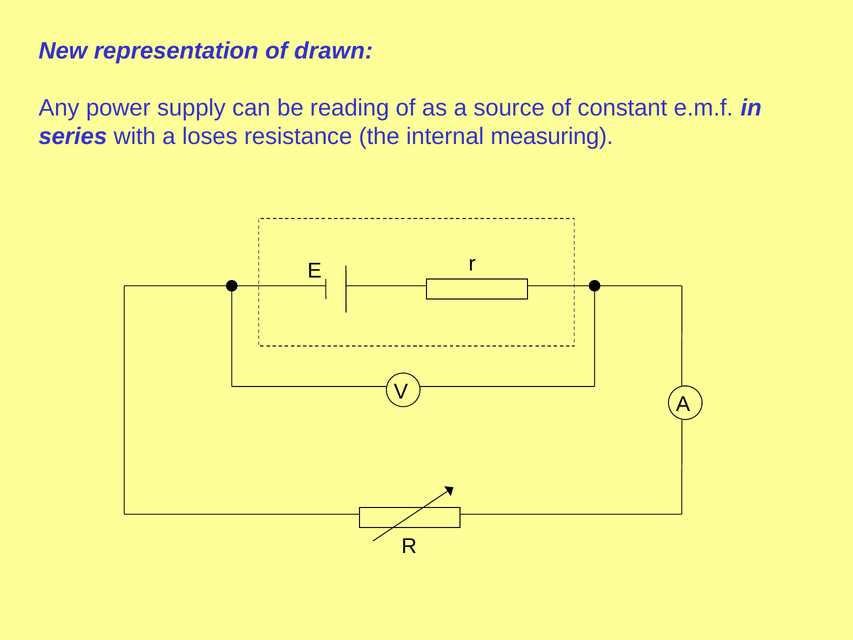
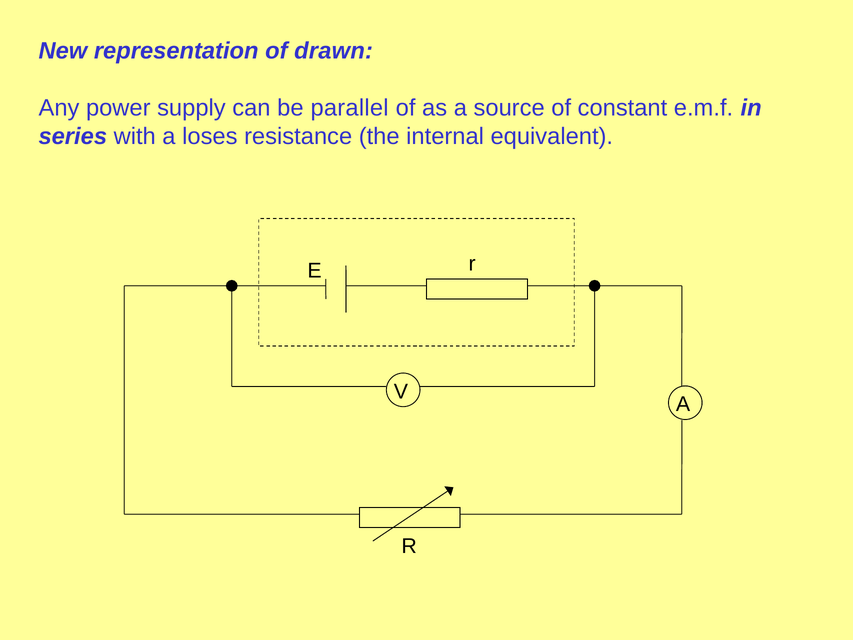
reading: reading -> parallel (350, 108)
measuring: measuring -> equivalent (552, 136)
